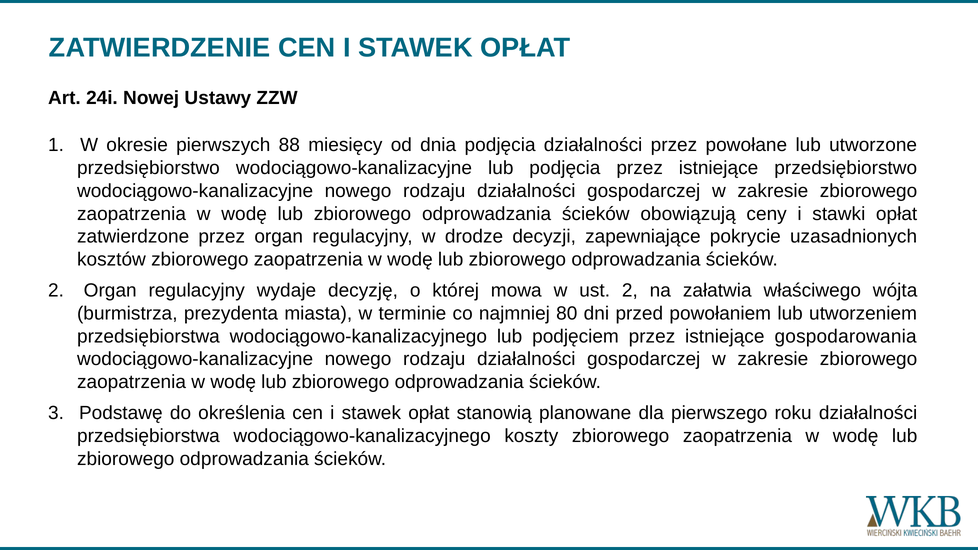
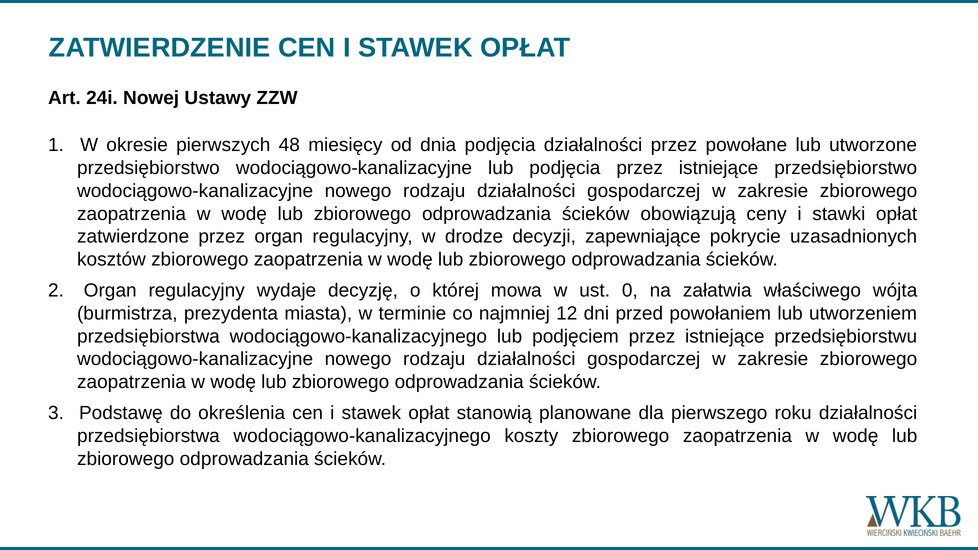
88: 88 -> 48 (289, 145)
ust 2: 2 -> 0 (630, 291)
80: 80 -> 12 (567, 313)
gospodarowania: gospodarowania -> przedsiębiorstwu (846, 336)
